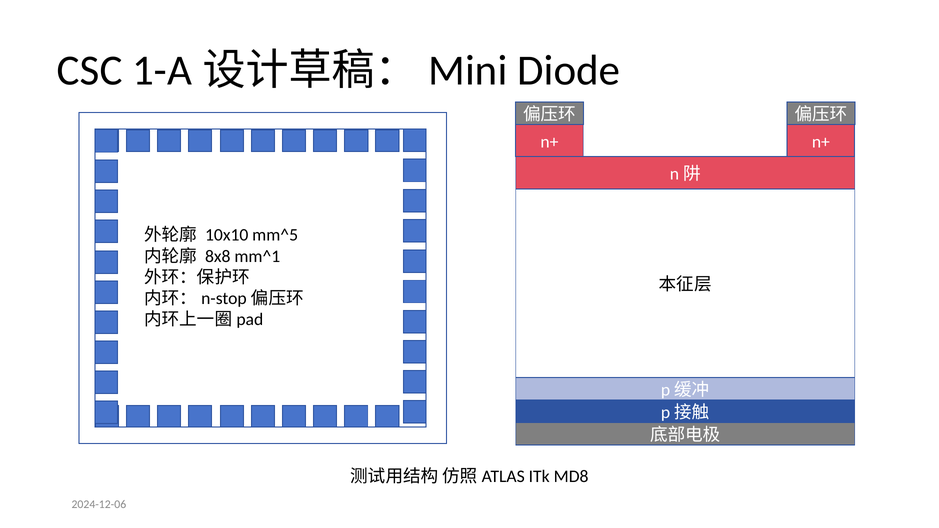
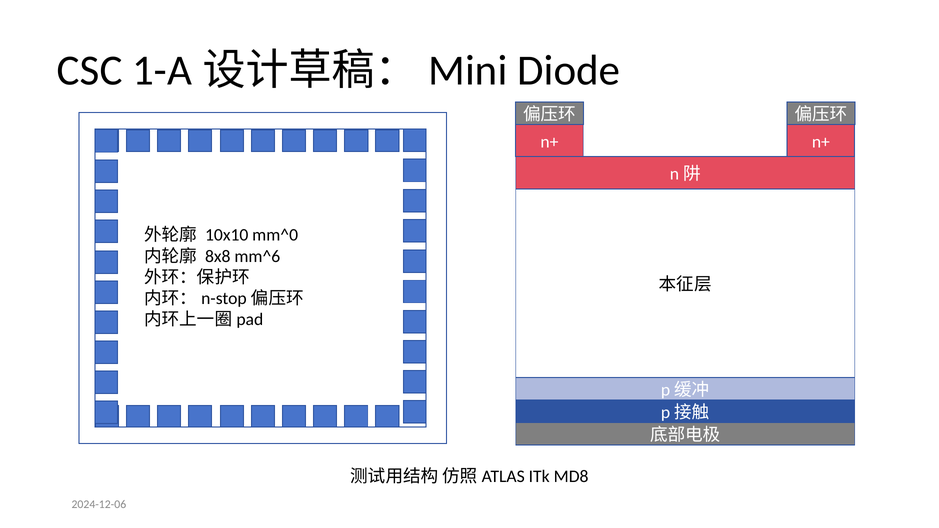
mm^5: mm^5 -> mm^0 (275, 235)
mm^1: mm^1 -> mm^6 (257, 256)
